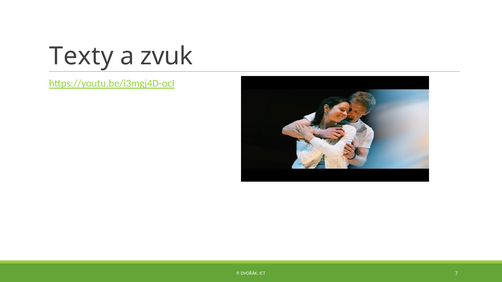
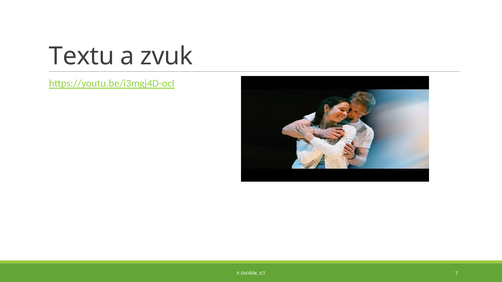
Texty: Texty -> Textu (82, 56)
